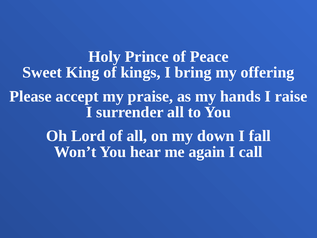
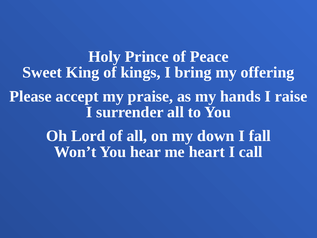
again: again -> heart (207, 152)
